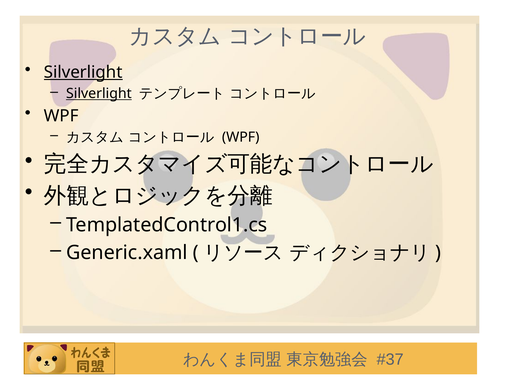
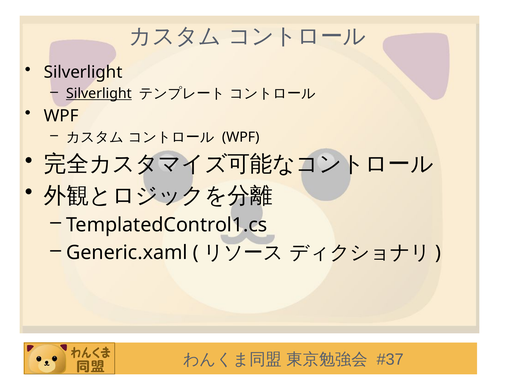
Silverlight underline: present -> none (83, 72)
